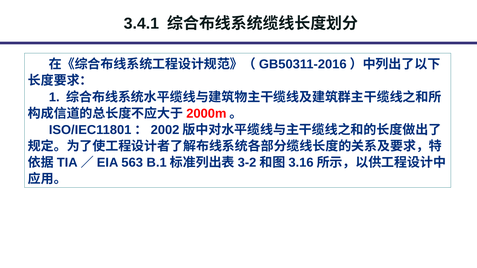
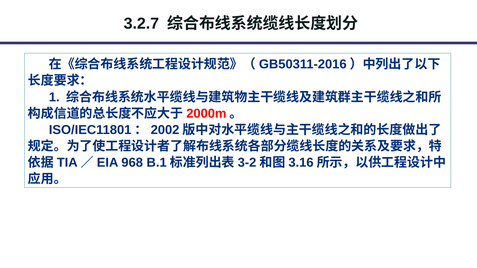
3.4.1: 3.4.1 -> 3.2.7 (141, 24)
563: 563 -> 968 (132, 163)
